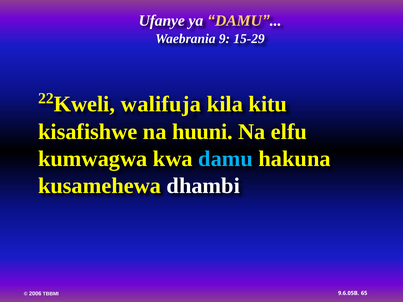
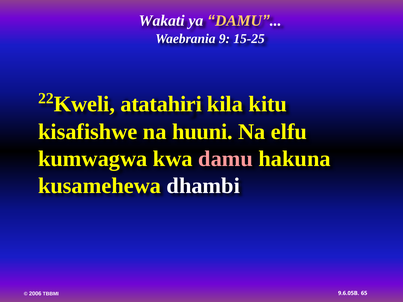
Ufanye: Ufanye -> Wakati (162, 21)
15-29: 15-29 -> 15-25 (249, 39)
walifuja: walifuja -> atatahiri (161, 104)
damu colour: light blue -> pink (226, 159)
